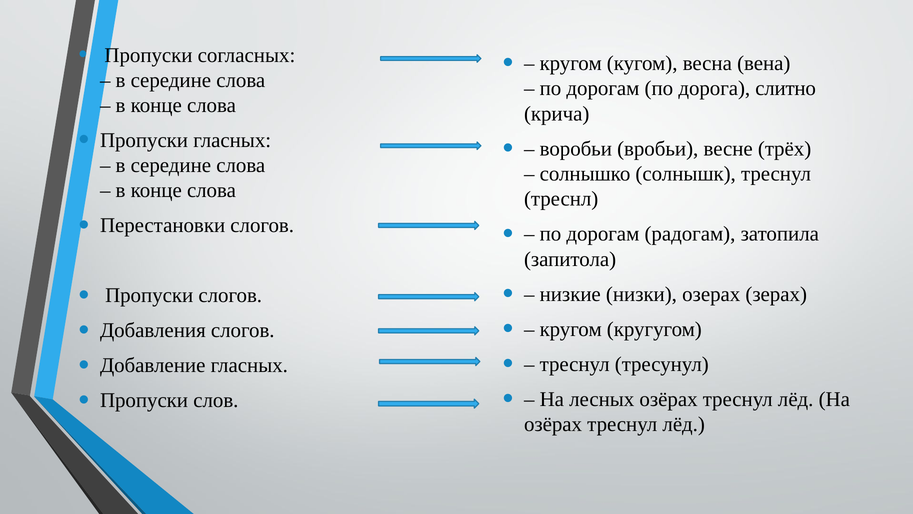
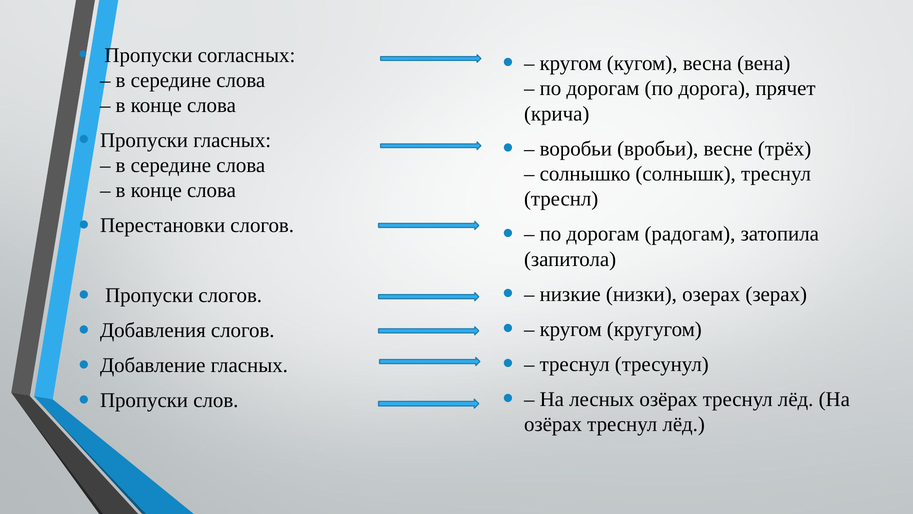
слитно: слитно -> прячет (786, 89)
